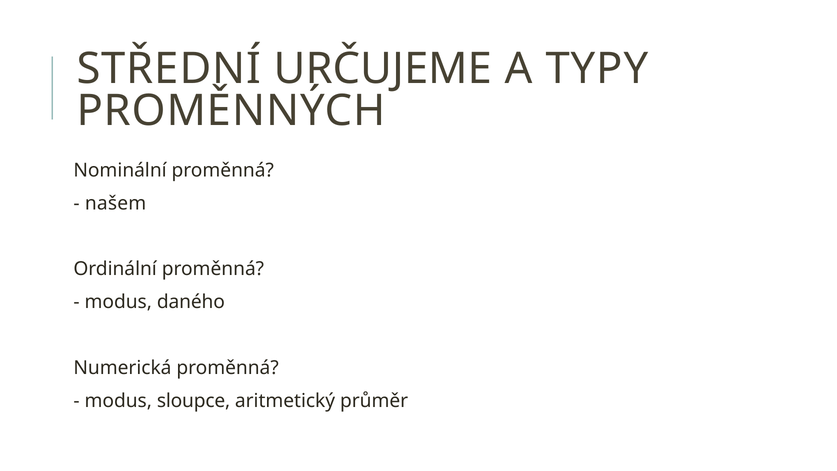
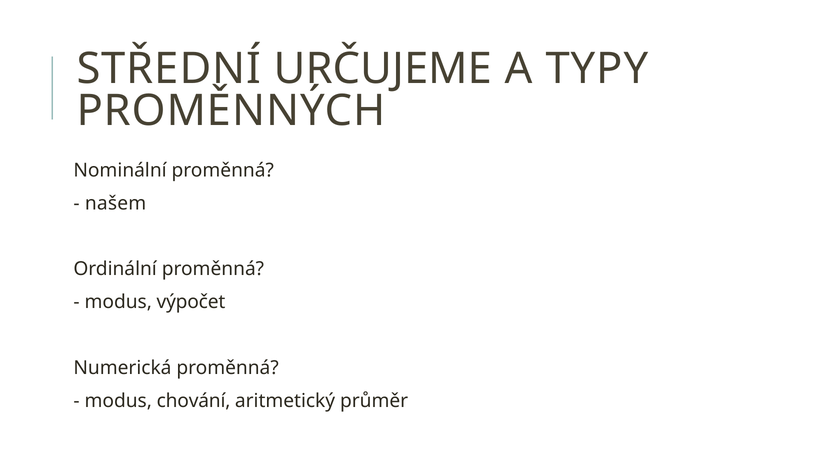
daného: daného -> výpočet (191, 302)
sloupce: sloupce -> chování (194, 401)
